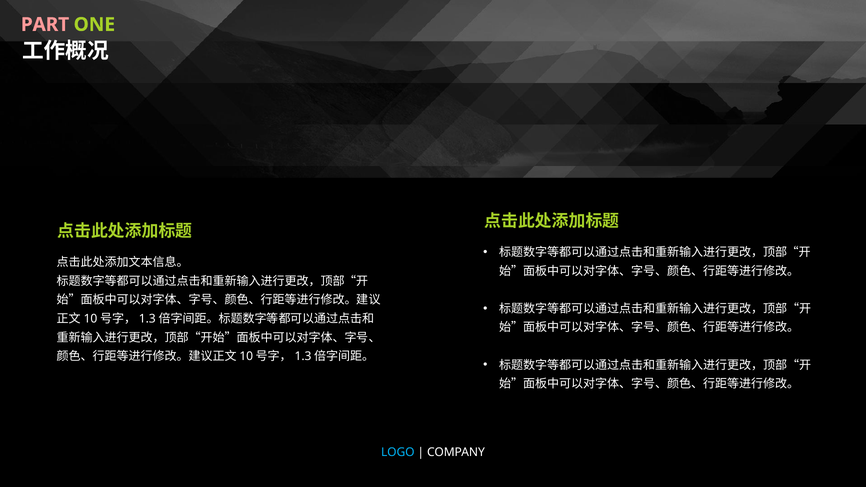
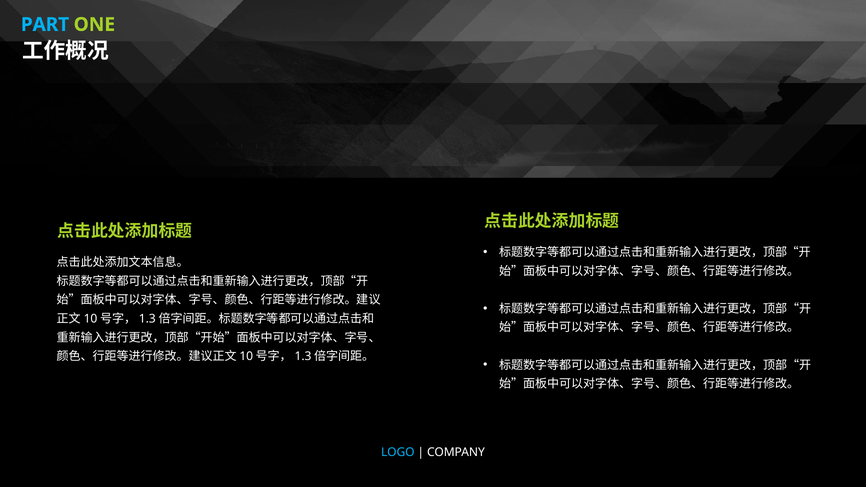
PART colour: pink -> light blue (45, 25)
